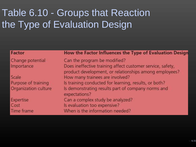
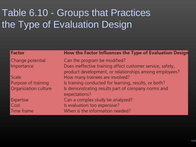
Reaction: Reaction -> Practices (131, 13)
